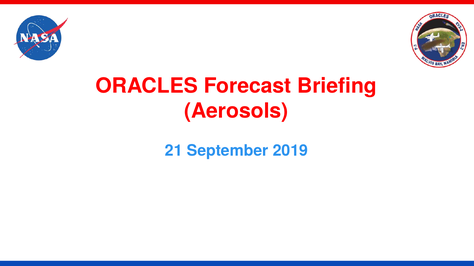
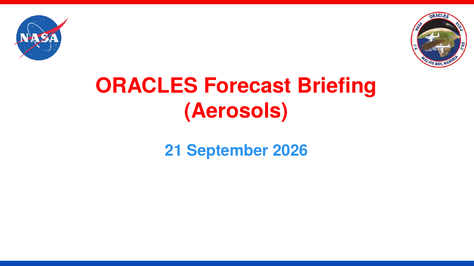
2019: 2019 -> 2026 (290, 151)
